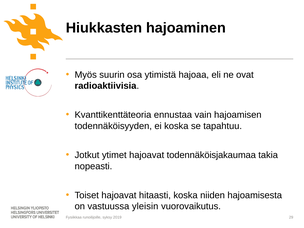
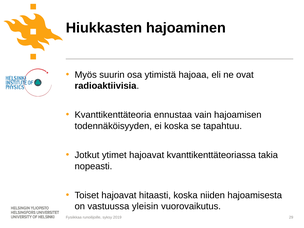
todennäköisjakaumaa: todennäköisjakaumaa -> kvanttikenttäteoriassa (211, 155)
